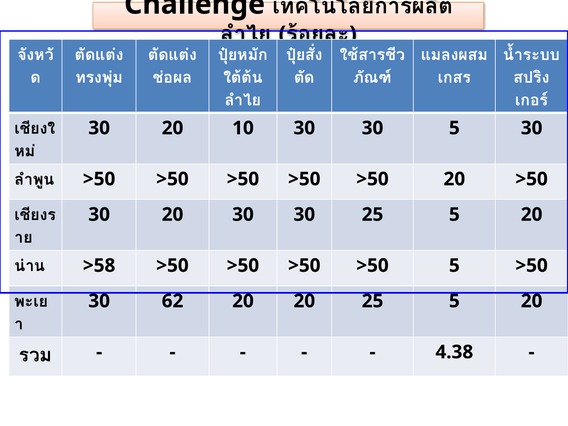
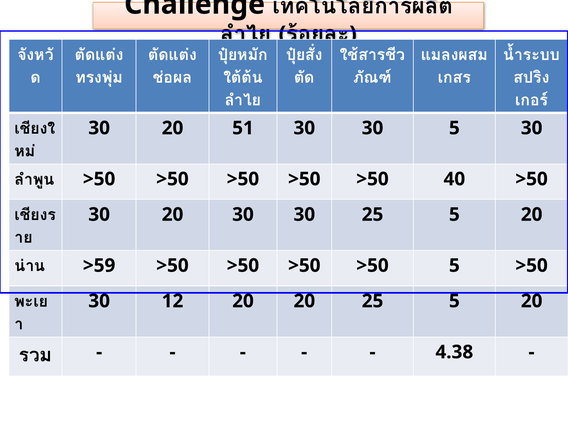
10: 10 -> 51 (243, 128)
>50 20: 20 -> 40 (454, 179)
>58: >58 -> >59 (99, 266)
62: 62 -> 12 (173, 301)
